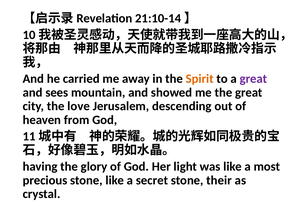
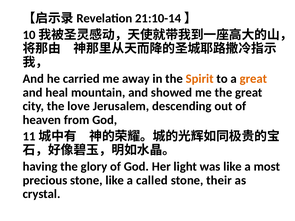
great colour: purple -> orange (253, 79)
sees: sees -> heal (57, 93)
secret: secret -> called (152, 180)
